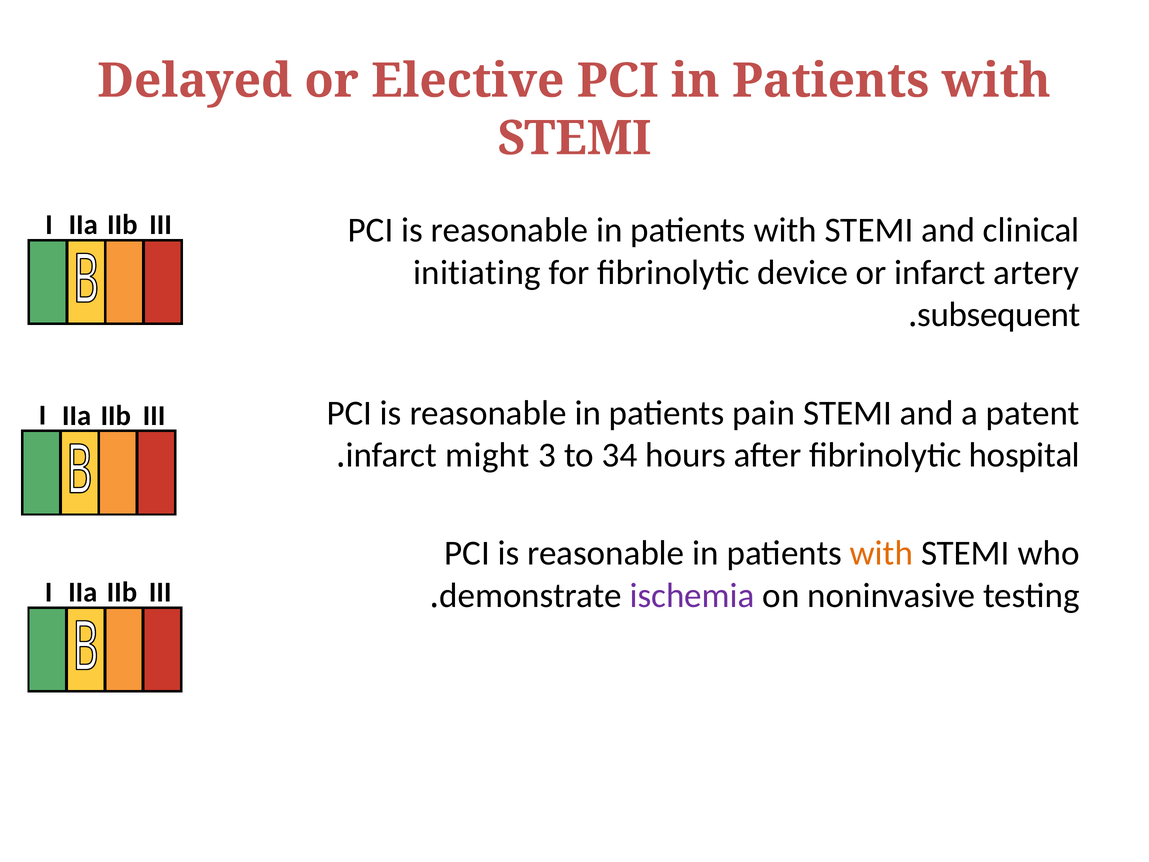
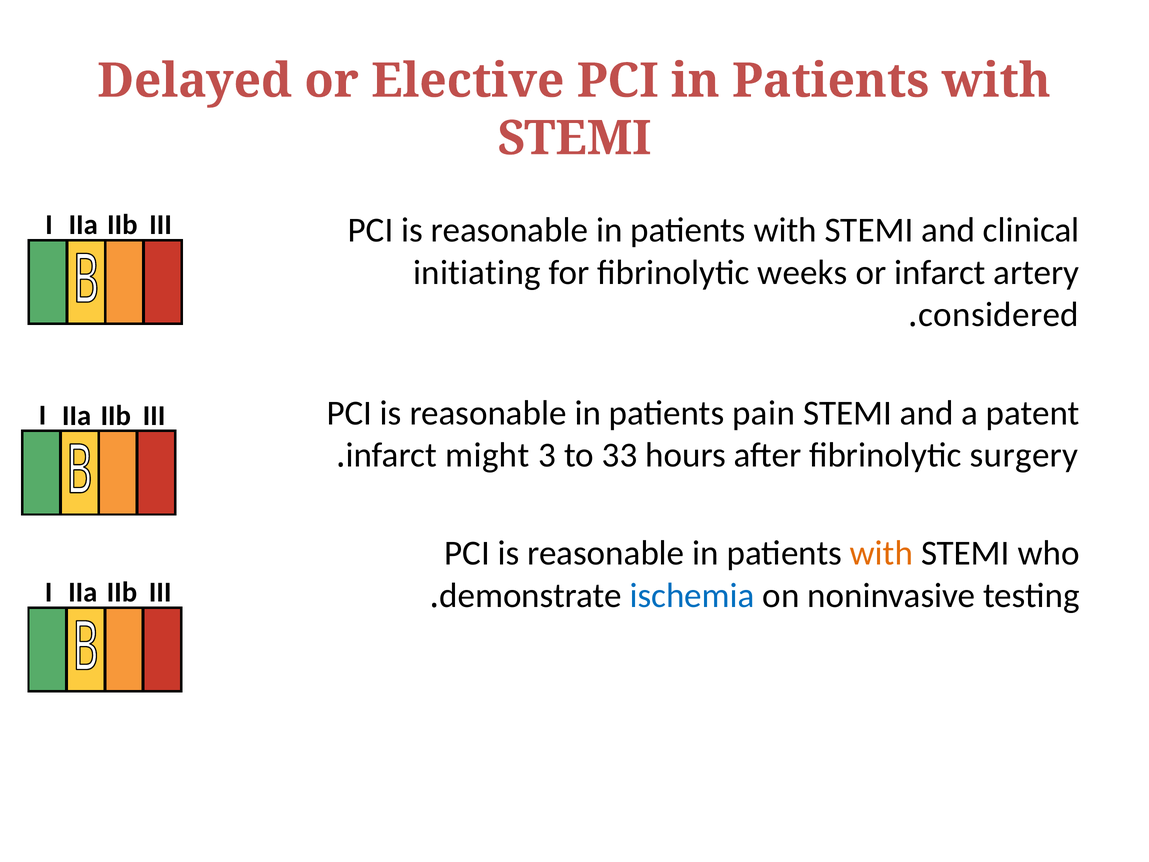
device: device -> weeks (803, 272)
subsequent: subsequent -> considered (999, 315)
34: 34 -> 33 (620, 455)
hospital: hospital -> surgery (1024, 455)
ischemia colour: purple -> blue (692, 595)
